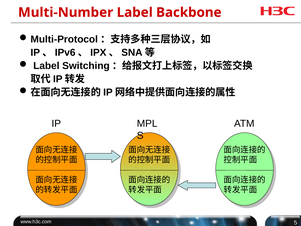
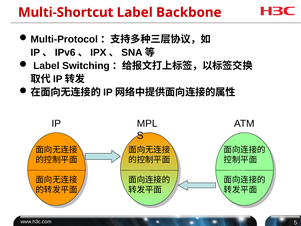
Multi-Number: Multi-Number -> Multi-Shortcut (66, 12)
